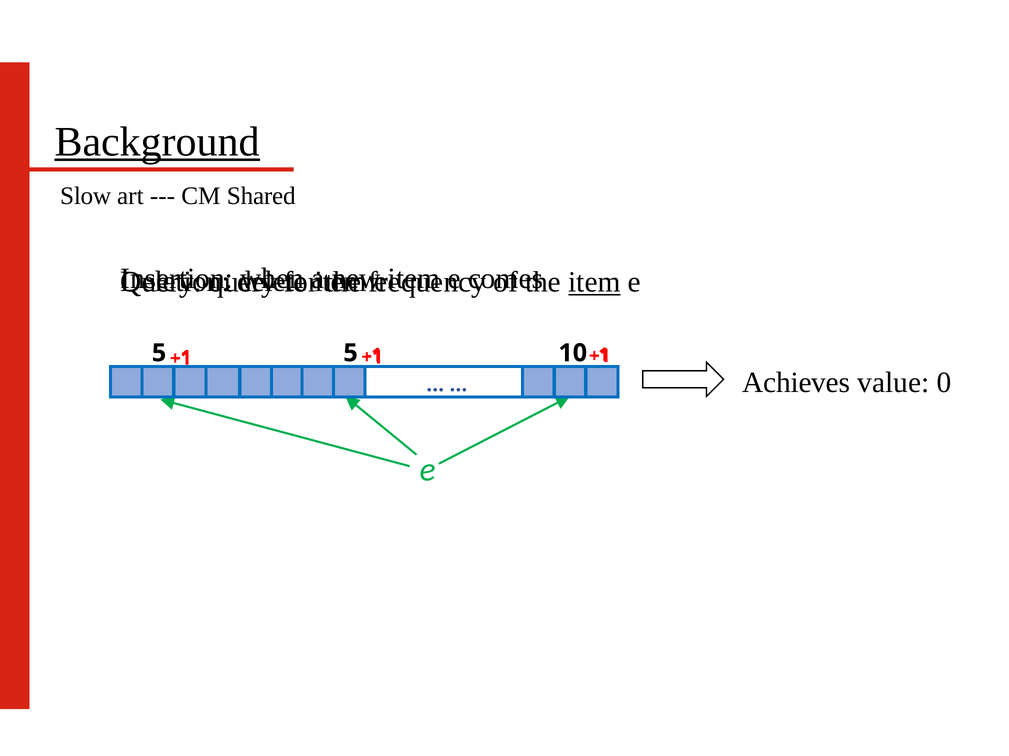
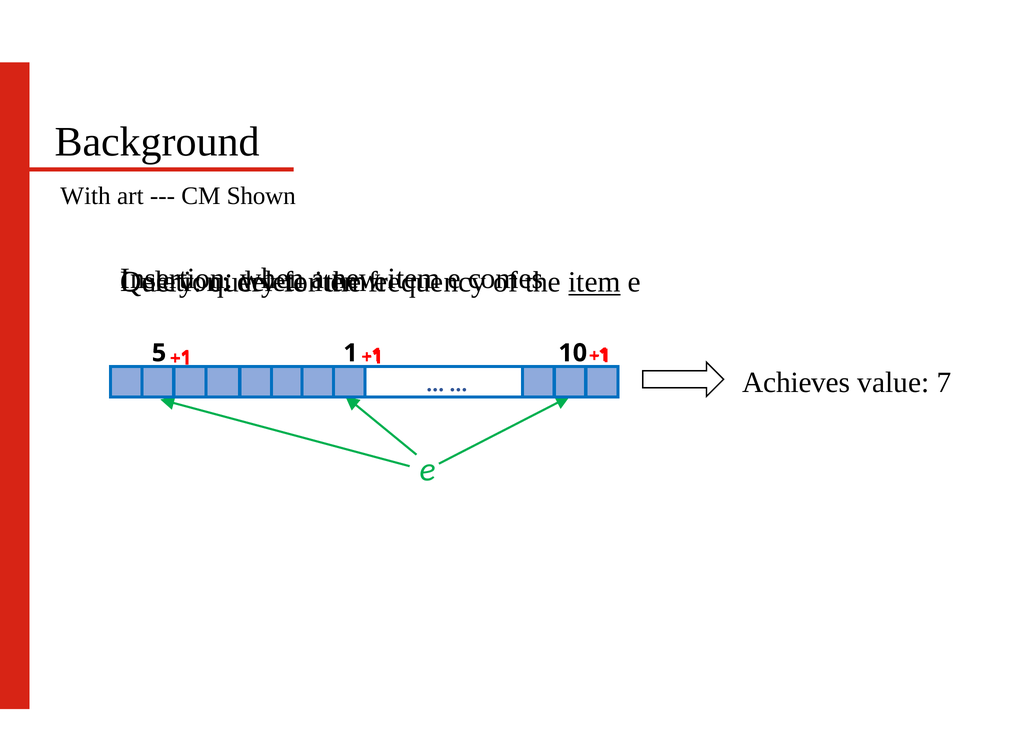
Background underline: present -> none (157, 142)
Slow: Slow -> With (86, 196)
Shared: Shared -> Shown (261, 196)
5 5: 5 -> 1 (351, 353)
0: 0 -> 7 (944, 383)
